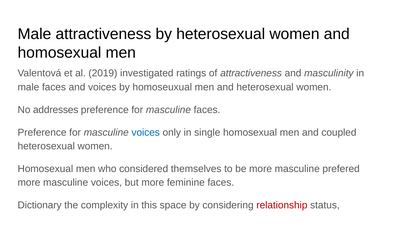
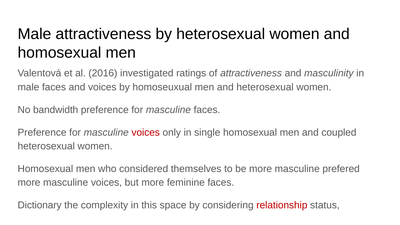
2019: 2019 -> 2016 (103, 73)
addresses: addresses -> bandwidth (56, 110)
voices colour: blue -> red (146, 132)
